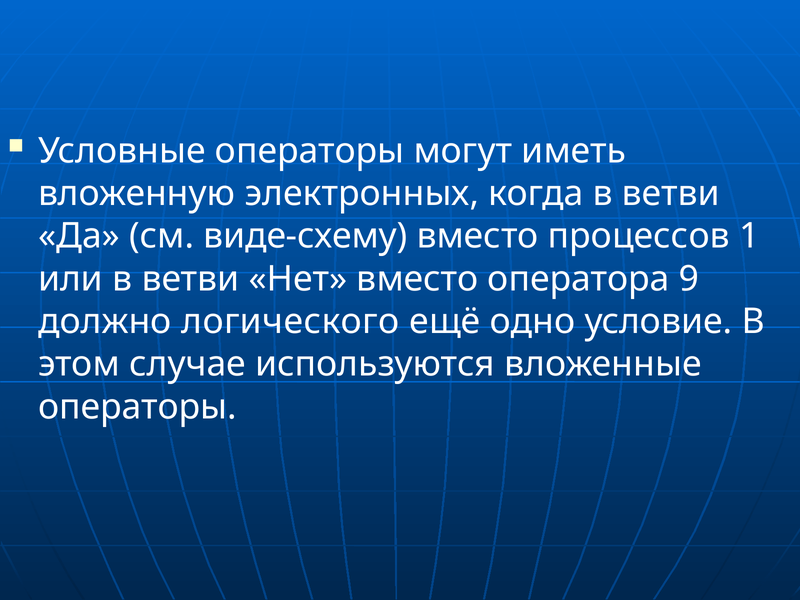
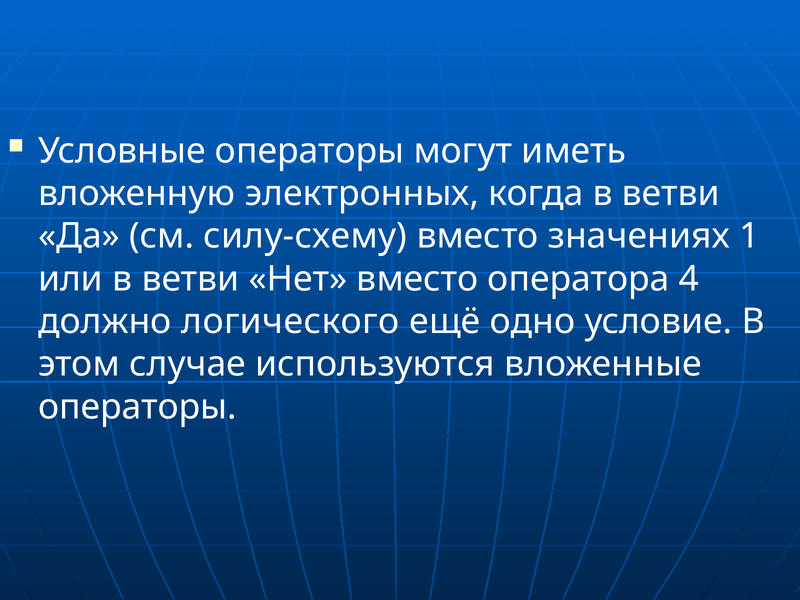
виде-схему: виде-схему -> силу-схему (305, 236)
процессов: процессов -> значениях (639, 236)
9: 9 -> 4 (689, 279)
